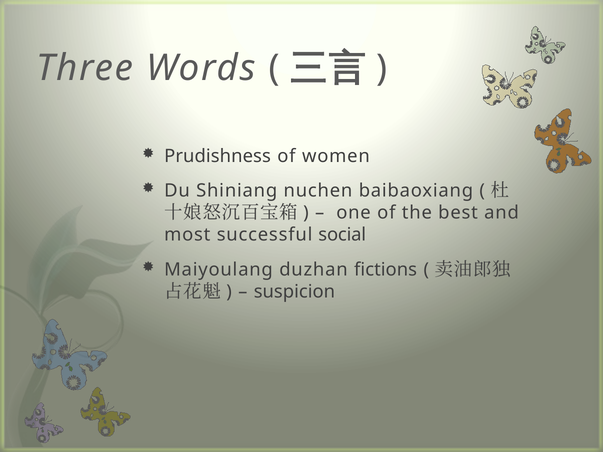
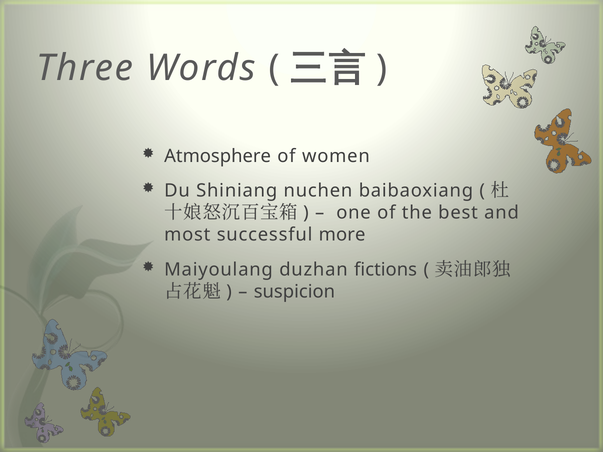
Prudishness: Prudishness -> Atmosphere (218, 156)
social: social -> more (342, 235)
